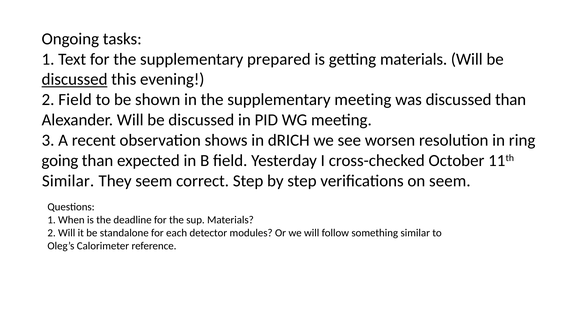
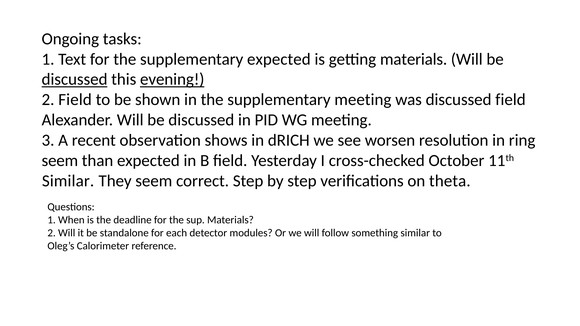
supplementary prepared: prepared -> expected (279, 59)
evening underline: none -> present (172, 79)
discussed than: than -> field (511, 100)
going: going -> seem (60, 161)
on seem: seem -> theta (450, 181)
